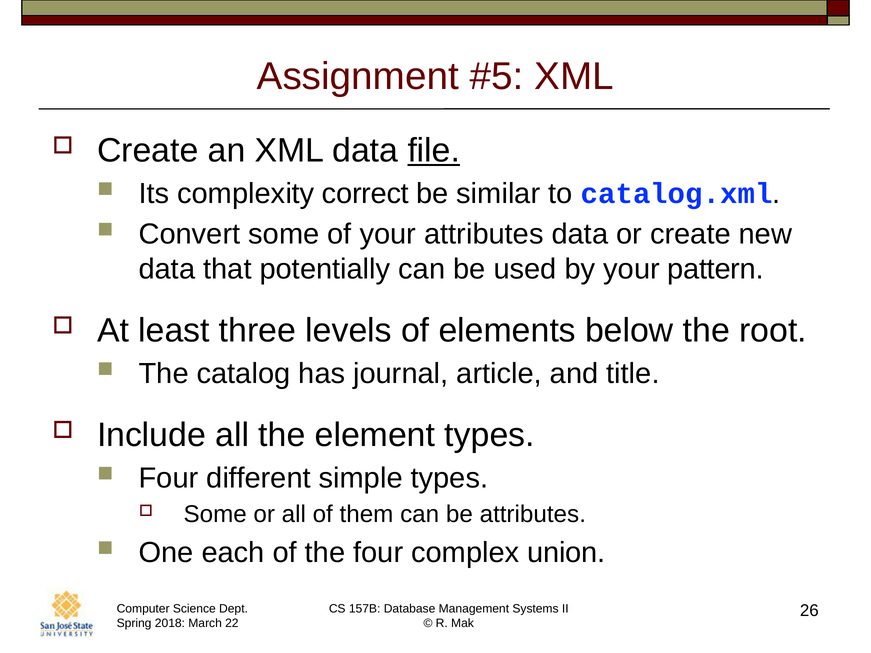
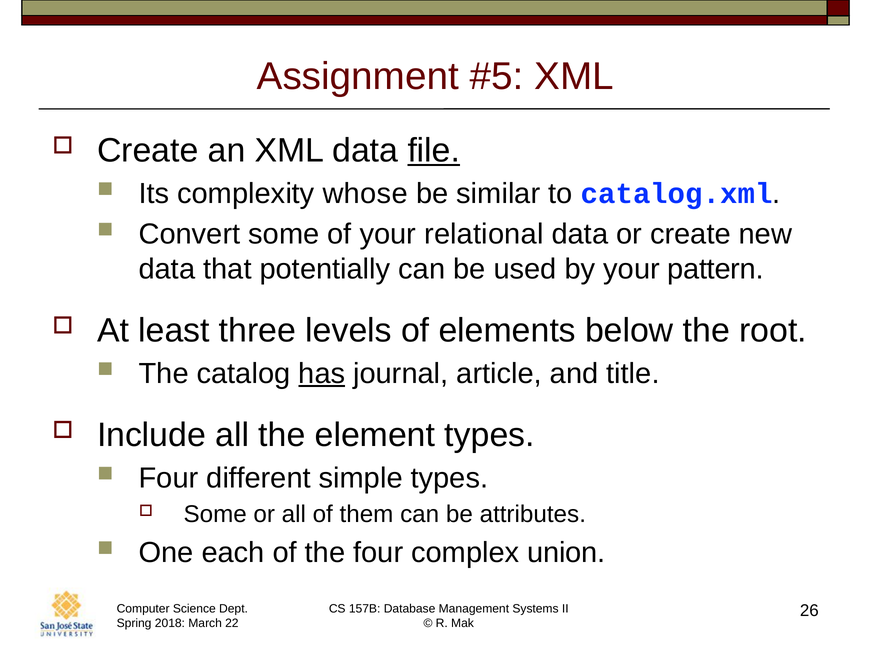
correct: correct -> whose (365, 194)
your attributes: attributes -> relational (484, 234)
has underline: none -> present (322, 374)
